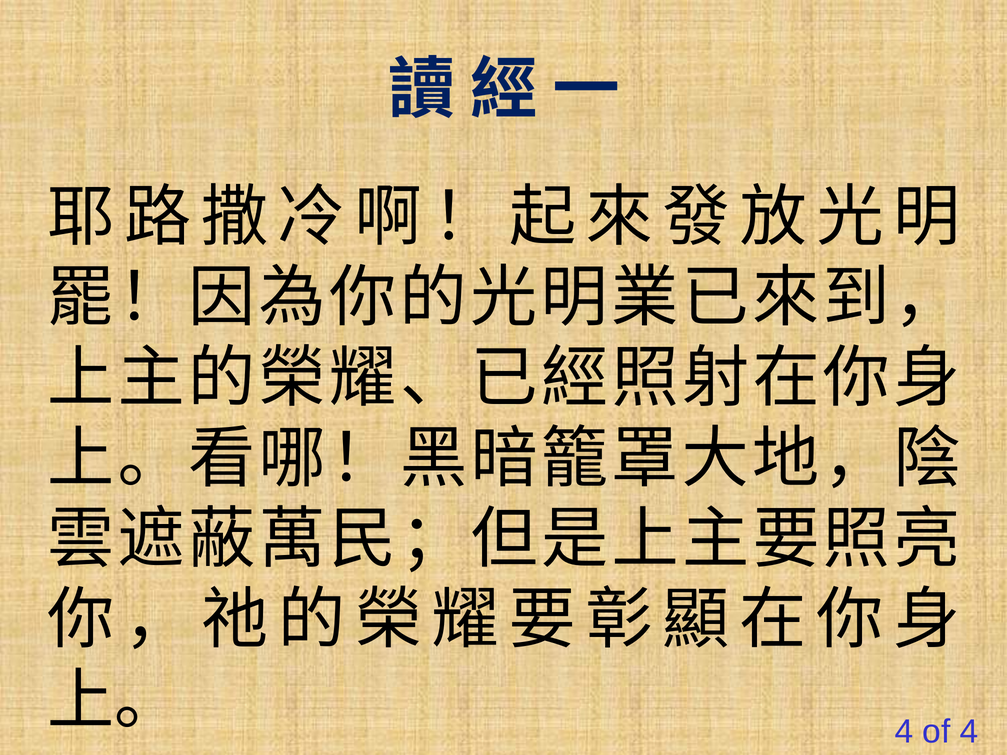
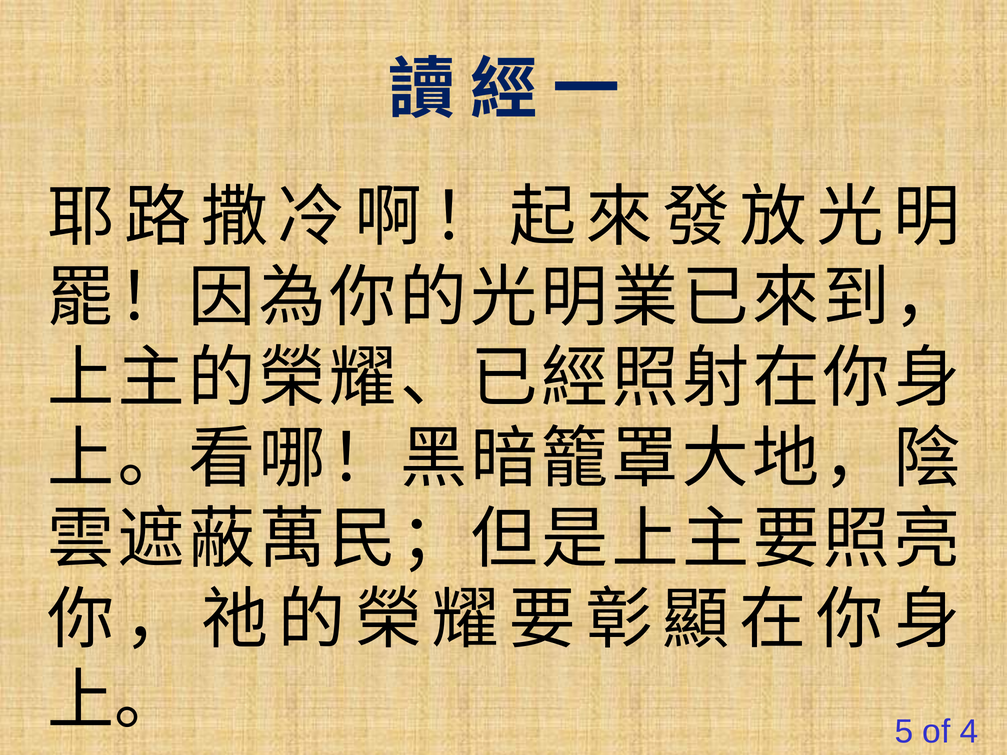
4: 4 -> 5 (904, 732)
